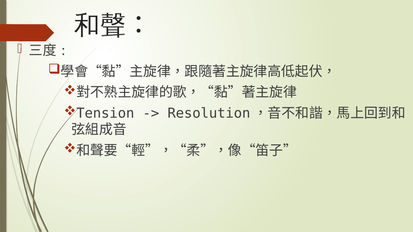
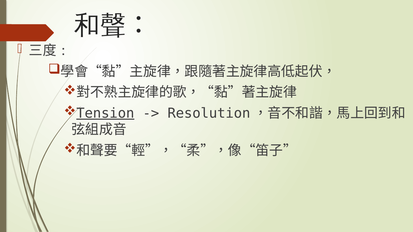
Tension underline: none -> present (105, 113)
